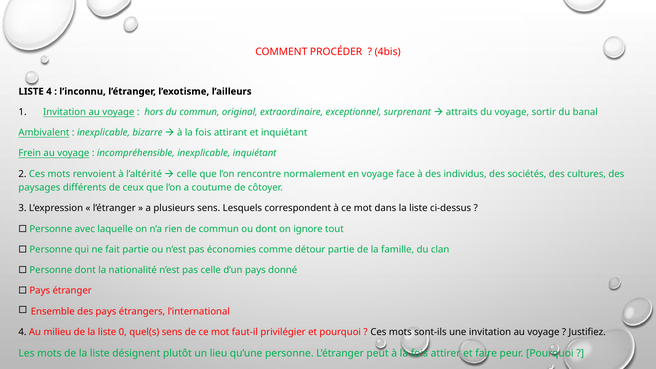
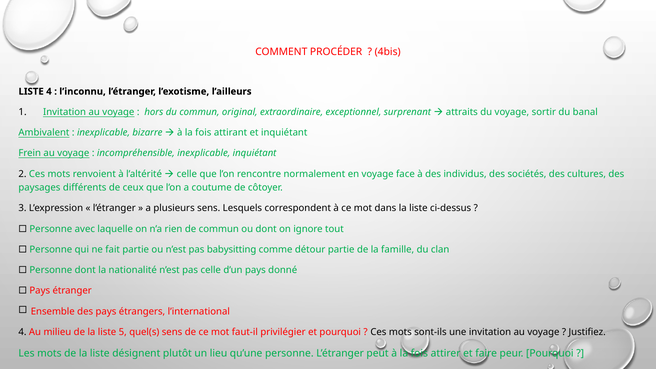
économies: économies -> babysitting (232, 250)
0: 0 -> 5 (123, 332)
